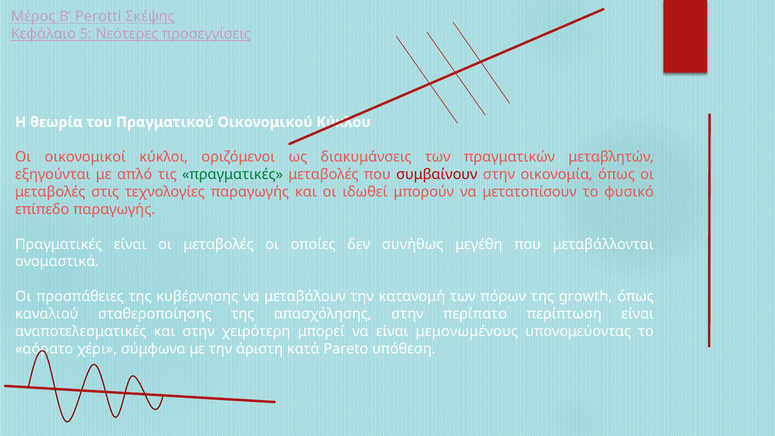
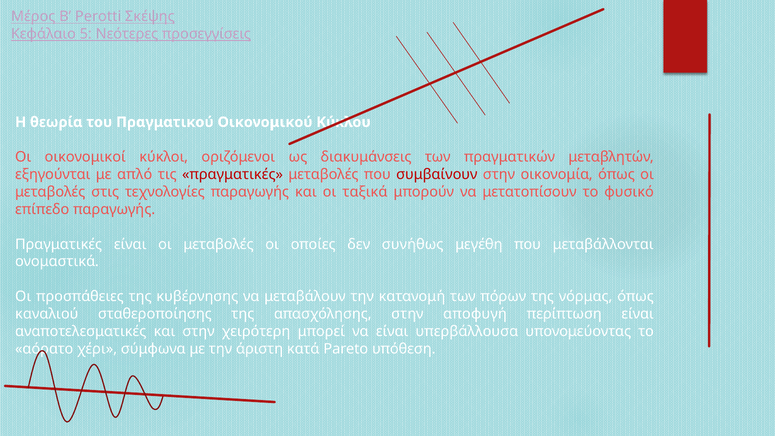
πραγματικές colour: green -> red (233, 174)
ιδωθεί: ιδωθεί -> ταξικά (365, 192)
growth: growth -> νόρμας (586, 297)
περίπατο: περίπατο -> αποφυγή (475, 314)
μεμονωμένους: μεμονωμένους -> υπερβάλλουσα (467, 331)
